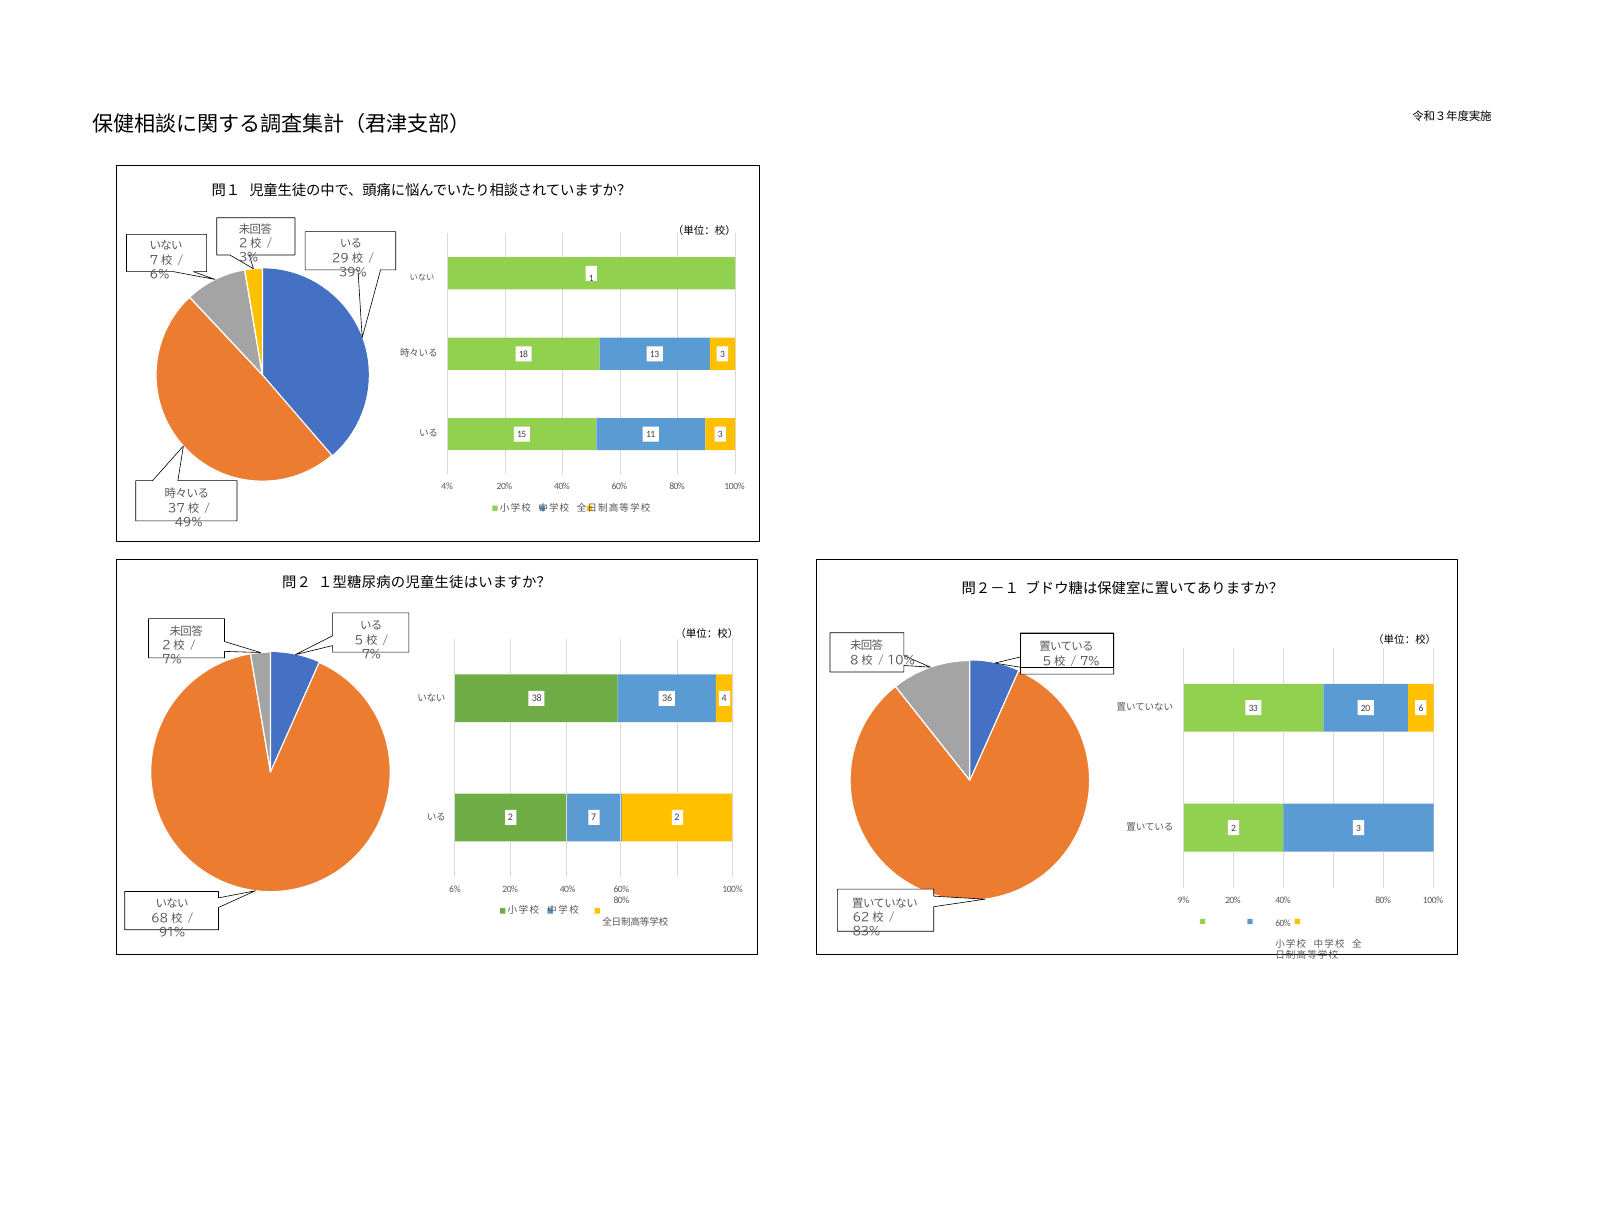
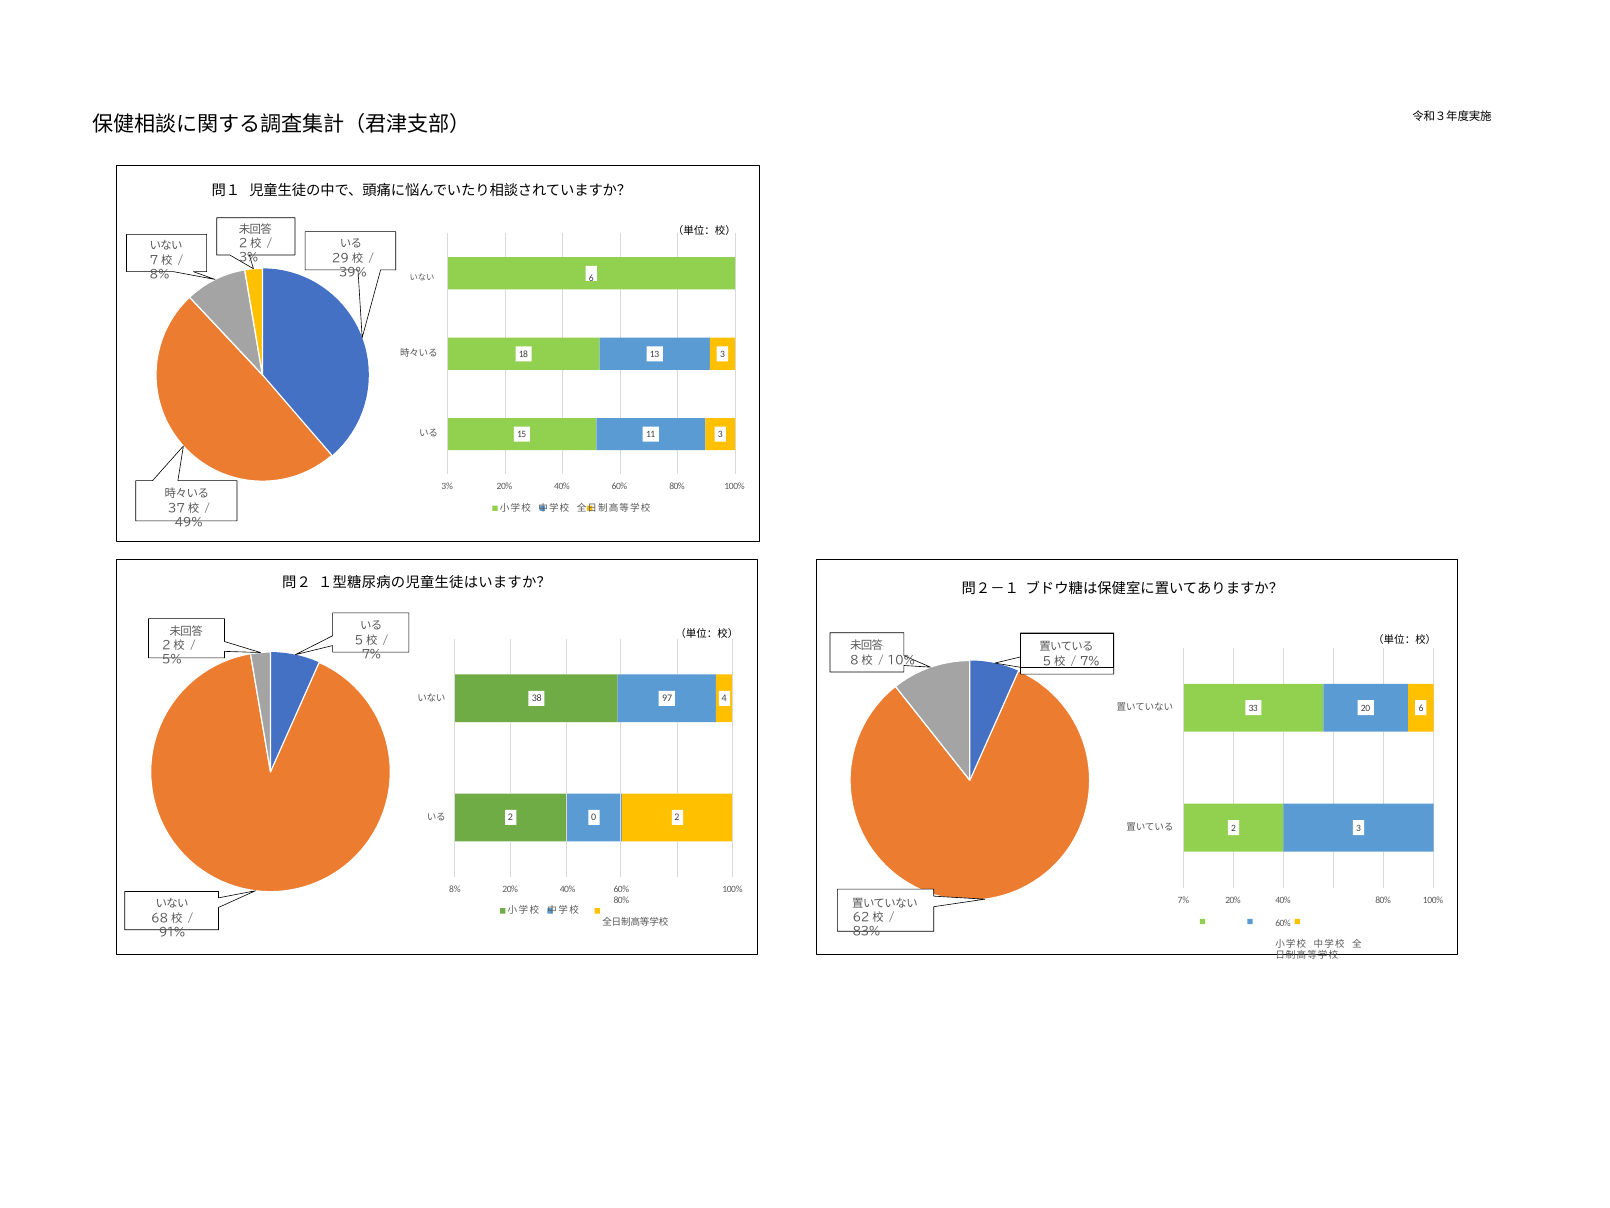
6%: 6% -> 8% (160, 275)
1: 1 -> 6 (591, 278)
4%: 4% -> 3% (447, 486)
7%: 7% -> 5% (172, 660)
36: 36 -> 97 (667, 698)
7: 7 -> 0 (594, 817)
6%: 6% -> 8% (455, 889)
9%: 9% -> 7% (1183, 900)
